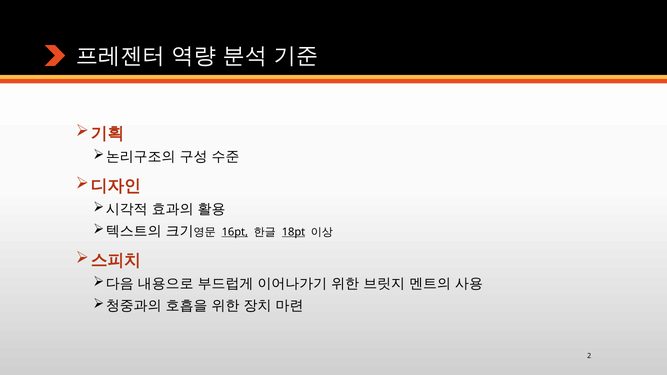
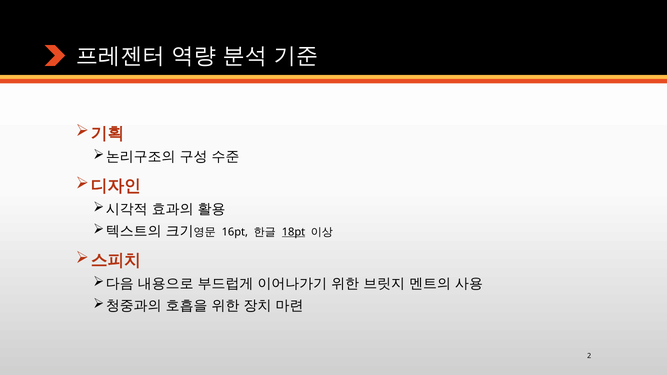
16pt underline: present -> none (235, 232)
